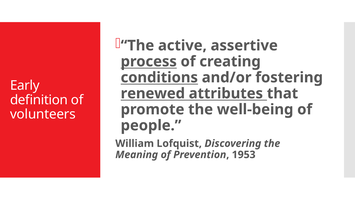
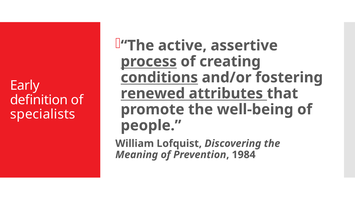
volunteers: volunteers -> specialists (43, 114)
1953: 1953 -> 1984 (244, 154)
